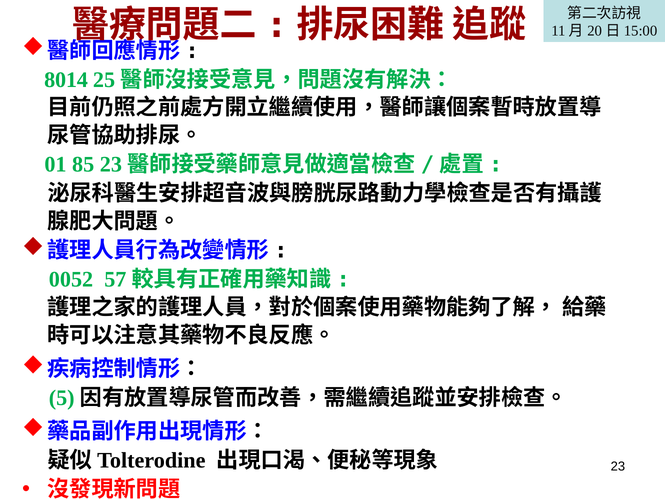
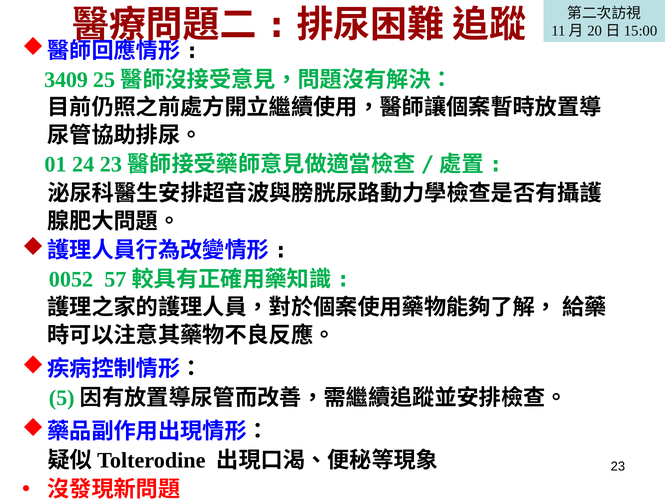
8014: 8014 -> 3409 (66, 80)
85: 85 -> 24 (83, 165)
